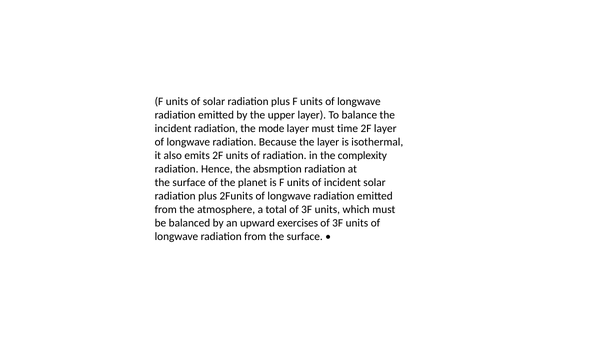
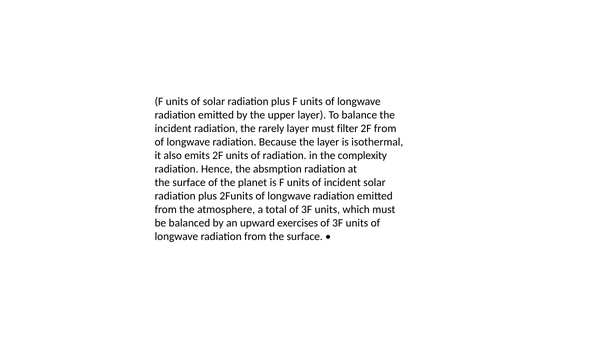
mode: mode -> rarely (271, 128)
time: time -> filter (348, 128)
2F layer: layer -> from (385, 128)
